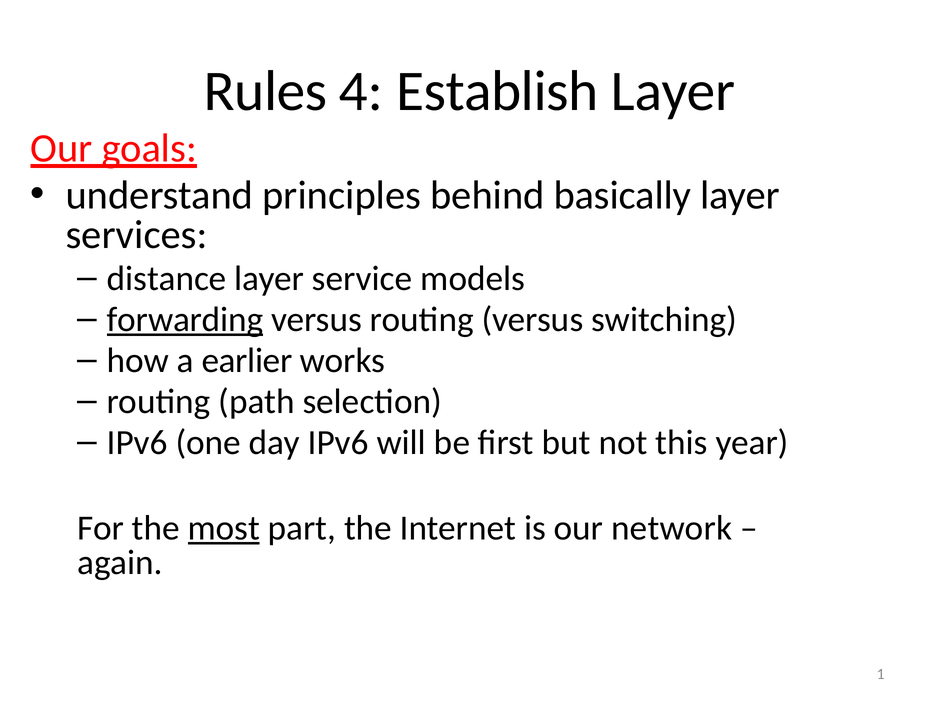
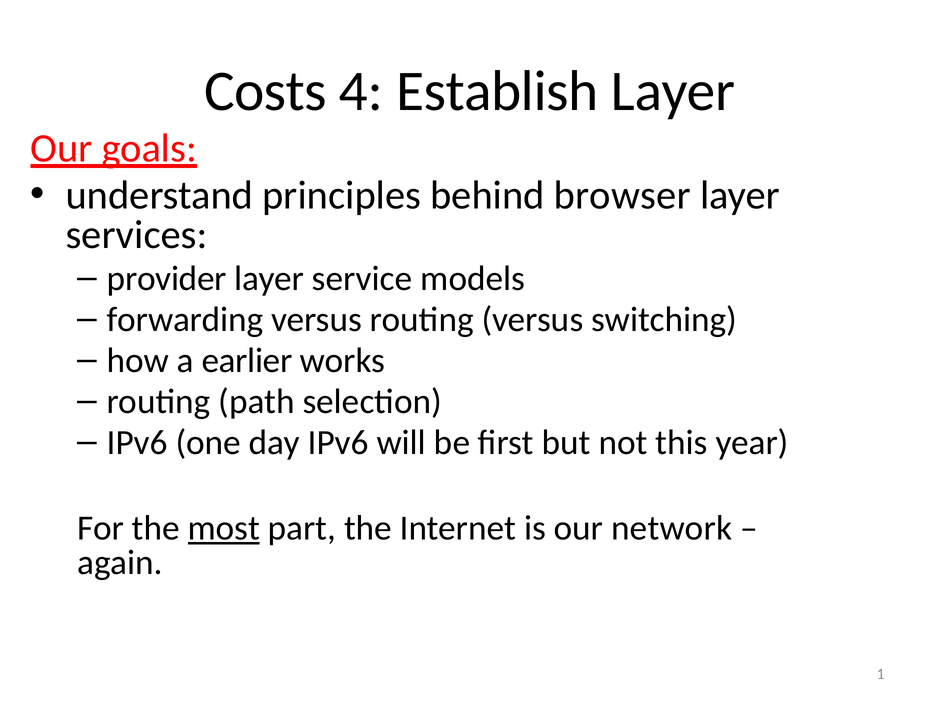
Rules: Rules -> Costs (265, 91)
basically: basically -> browser (622, 195)
distance: distance -> provider (167, 279)
forwarding underline: present -> none (185, 319)
